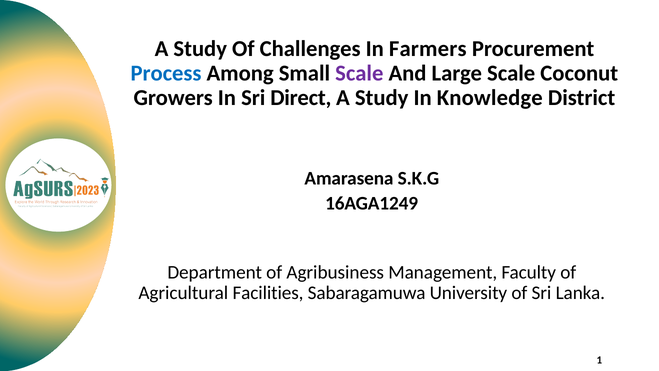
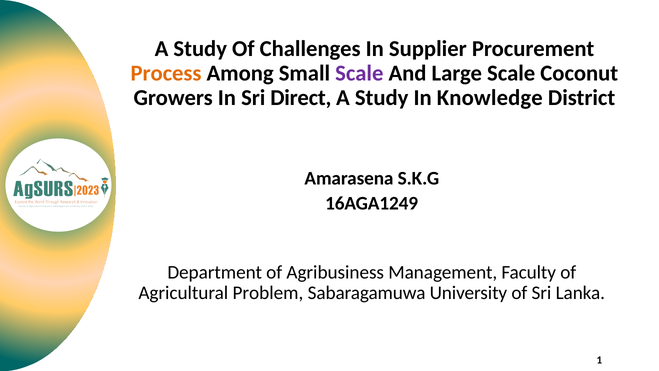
Farmers: Farmers -> Supplier (428, 49)
Process colour: blue -> orange (166, 73)
Facilities: Facilities -> Problem (268, 293)
